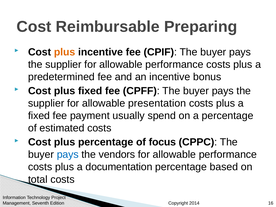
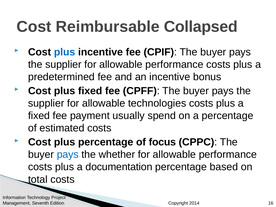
Preparing: Preparing -> Collapsed (201, 27)
plus colour: orange -> blue (65, 52)
presentation: presentation -> technologies (157, 103)
vendors: vendors -> whether (117, 155)
